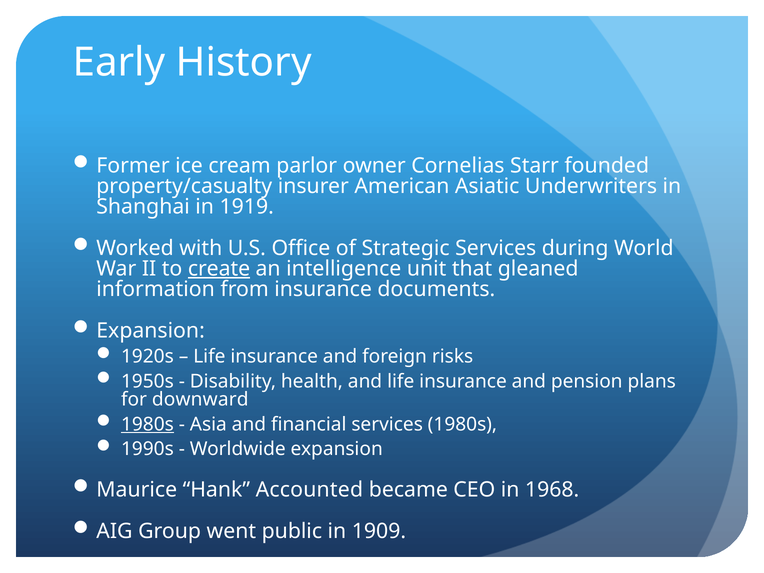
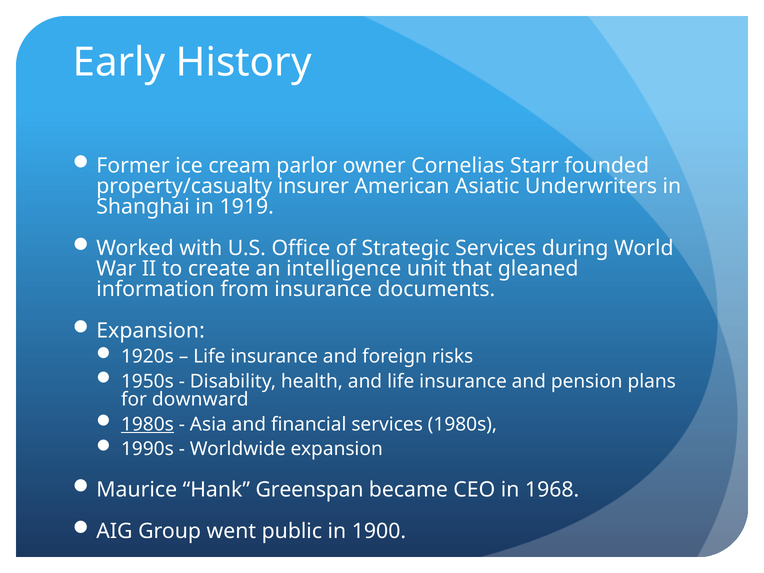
create underline: present -> none (219, 269)
Accounted: Accounted -> Greenspan (310, 490)
1909: 1909 -> 1900 (379, 531)
